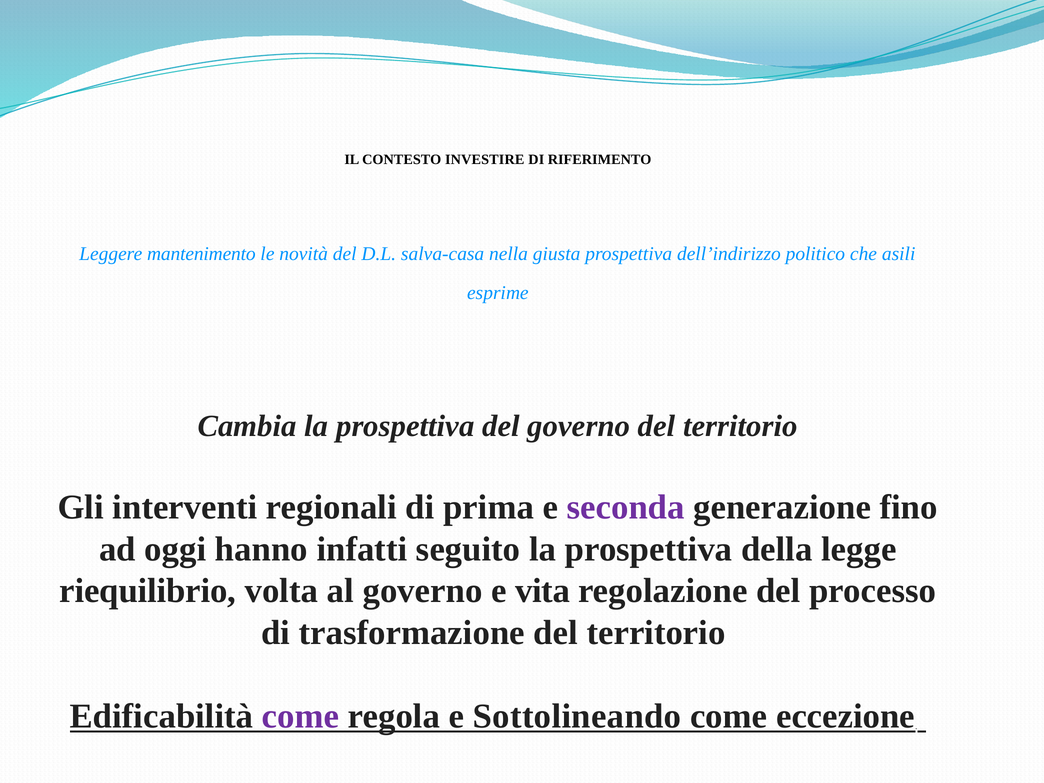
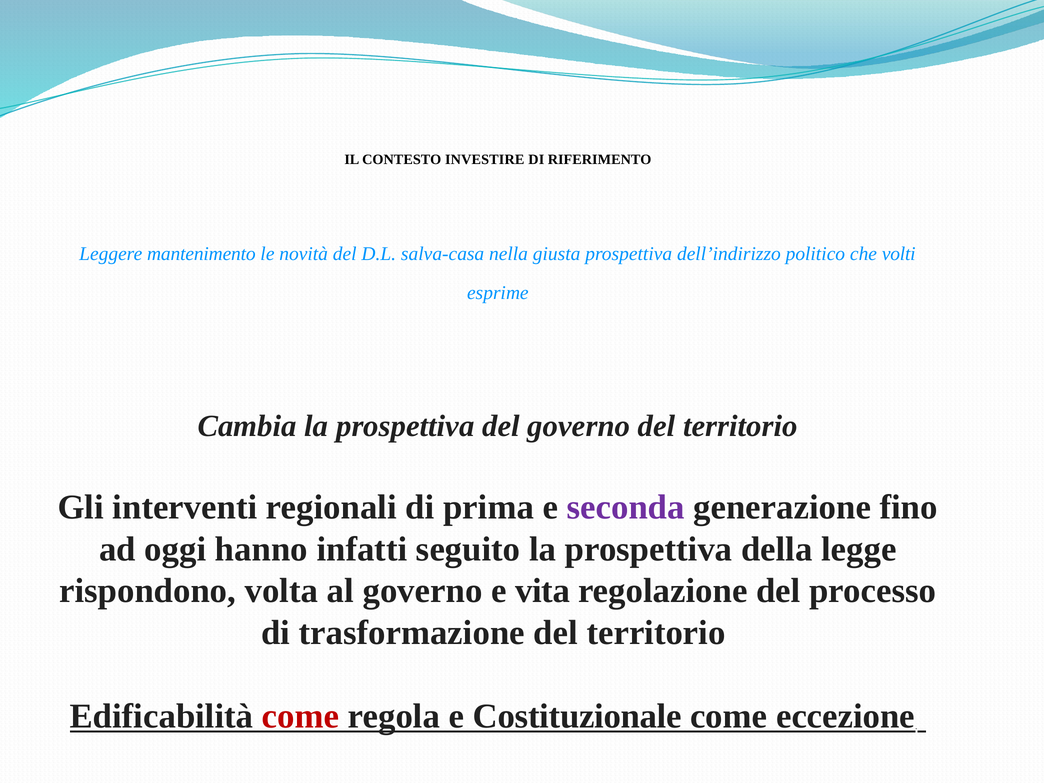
asili: asili -> volti (899, 254)
riequilibrio: riequilibrio -> rispondono (148, 591)
come colour: purple -> red (301, 716)
Sottolineando: Sottolineando -> Costituzionale (577, 716)
